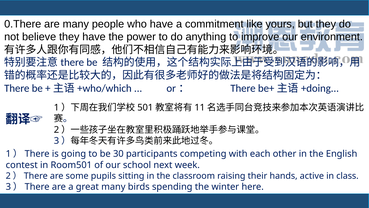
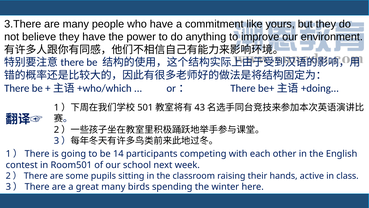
0.There: 0.There -> 3.There (23, 24)
11: 11 -> 43 (200, 107)
30: 30 -> 14 (118, 154)
